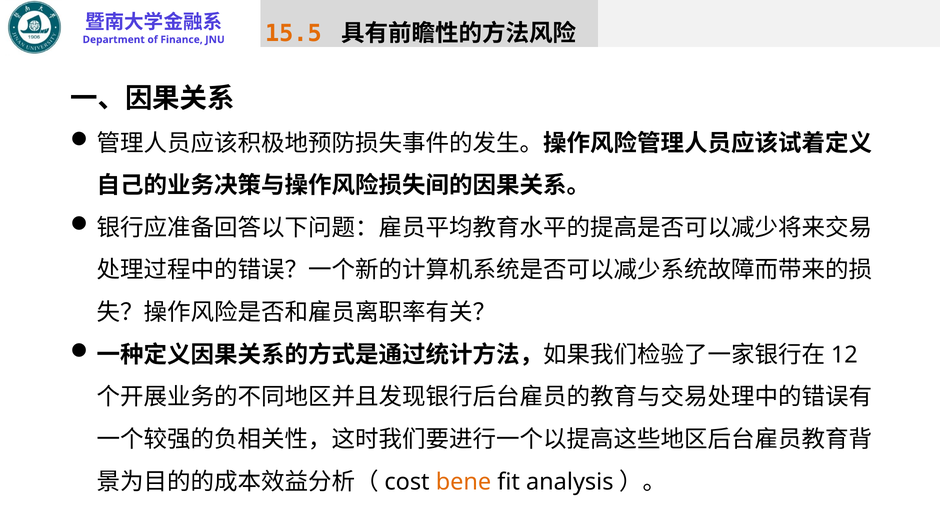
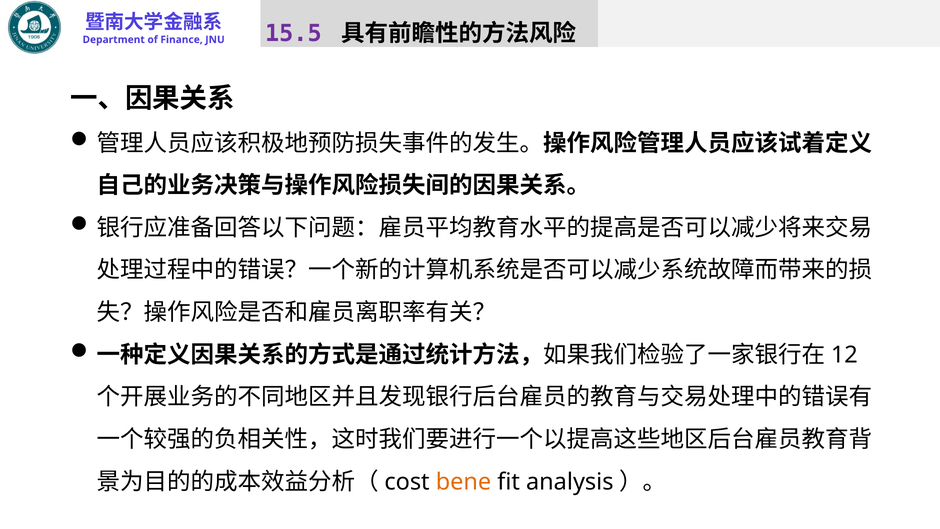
15.5 colour: orange -> purple (293, 33)
